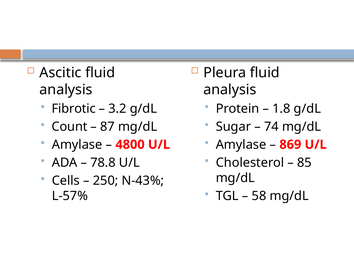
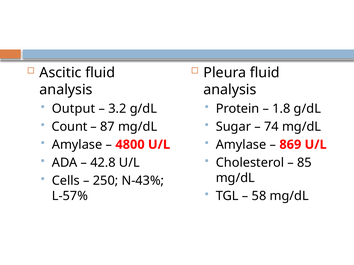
Fibrotic: Fibrotic -> Output (74, 109)
78.8: 78.8 -> 42.8 (103, 163)
